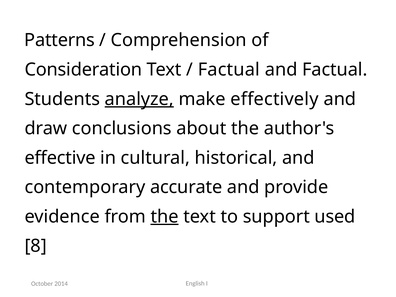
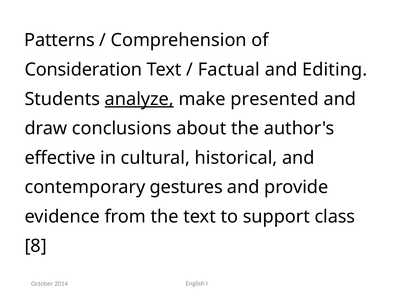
and Factual: Factual -> Editing (335, 70)
effectively: effectively -> presented (274, 99)
accurate: accurate -> gestures (186, 187)
the underline: present -> none (165, 217)
used: used -> class (335, 217)
